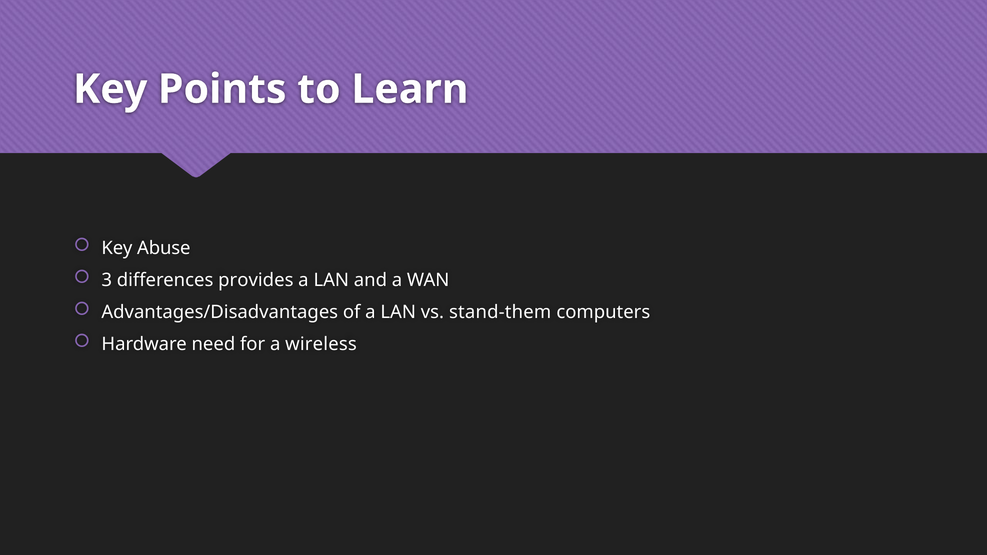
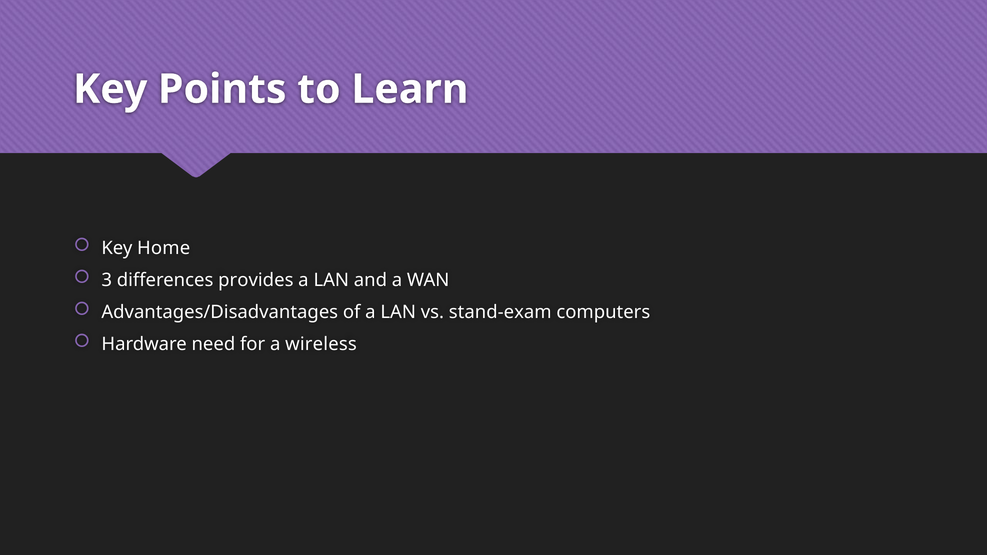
Abuse: Abuse -> Home (164, 248)
stand-them: stand-them -> stand-exam (500, 312)
